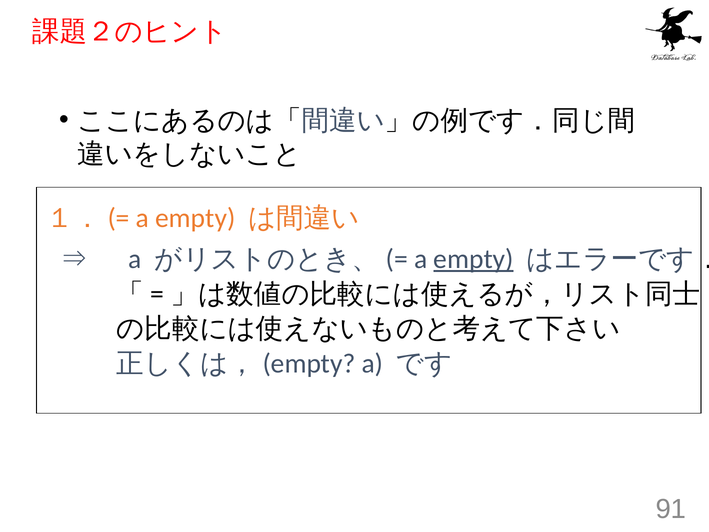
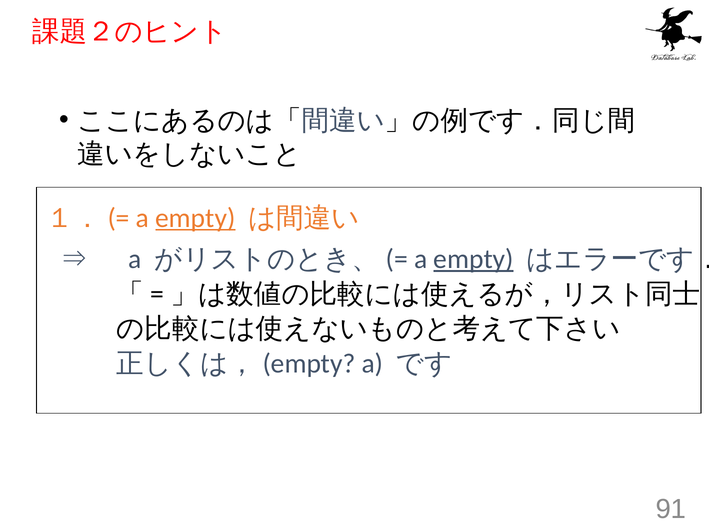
empty underline: none -> present (195, 218)
